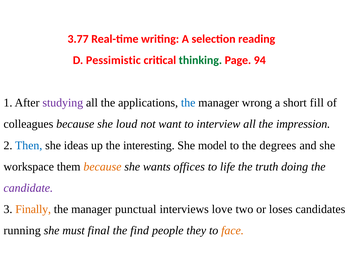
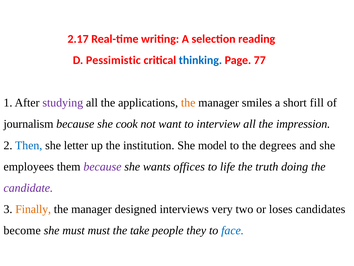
3.77: 3.77 -> 2.17 (78, 39)
thinking colour: green -> blue (200, 60)
94: 94 -> 77 (260, 60)
the colour: blue -> orange (188, 103)
wrong: wrong -> smiles (257, 103)
colleagues: colleagues -> journalism (28, 124)
loud: loud -> cook (127, 124)
ideas: ideas -> letter (76, 145)
interesting: interesting -> institution (149, 145)
workspace: workspace -> employees (29, 166)
because colour: orange -> purple (102, 166)
punctual: punctual -> designed (136, 209)
love: love -> very (222, 209)
running: running -> become (22, 230)
must final: final -> must (99, 230)
find: find -> take (140, 230)
face colour: orange -> blue (232, 230)
